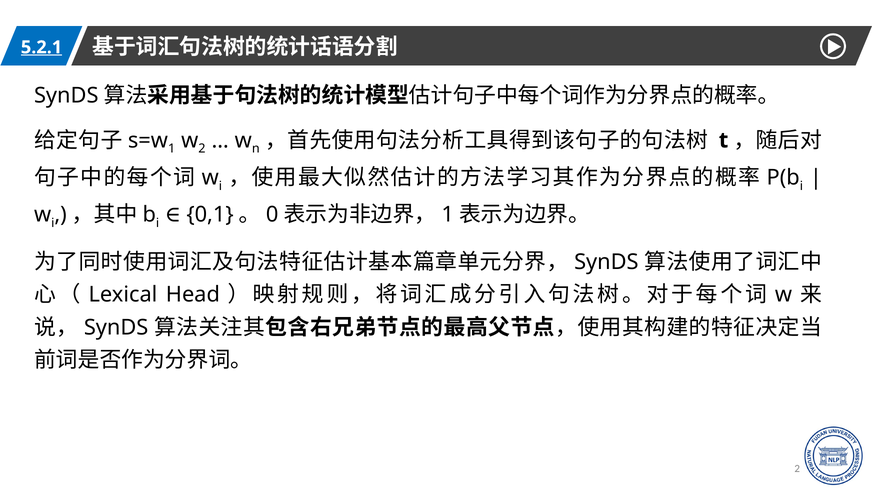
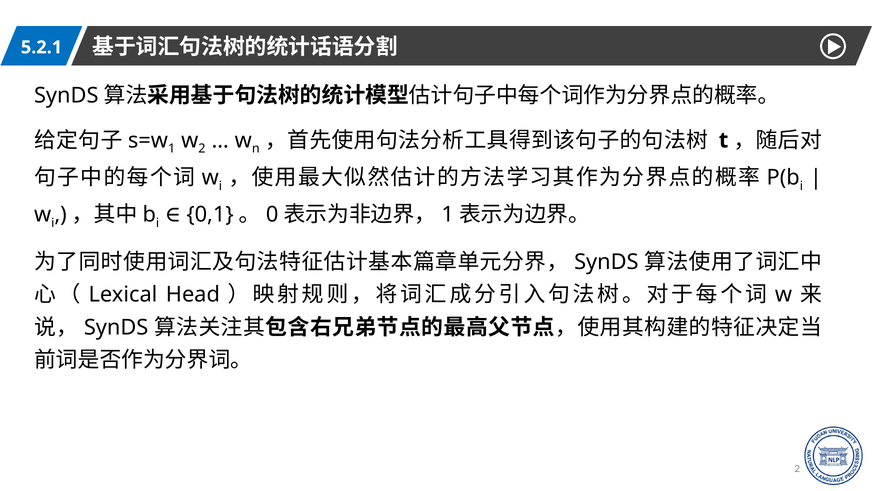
5.2.1 underline: present -> none (42, 47)
